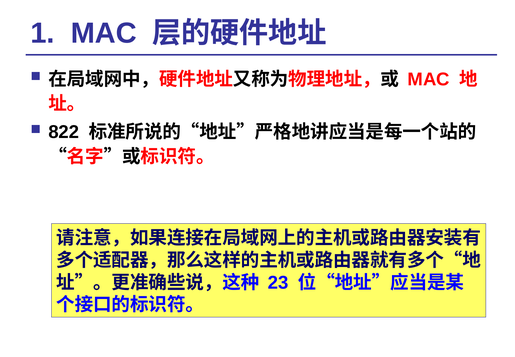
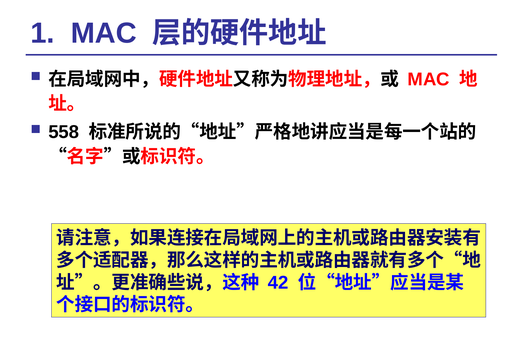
822: 822 -> 558 (64, 132)
23: 23 -> 42 (278, 282)
